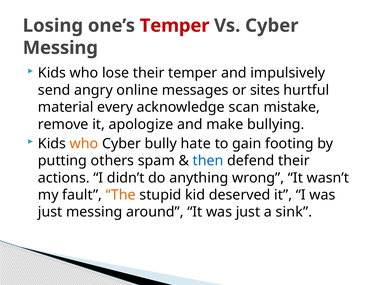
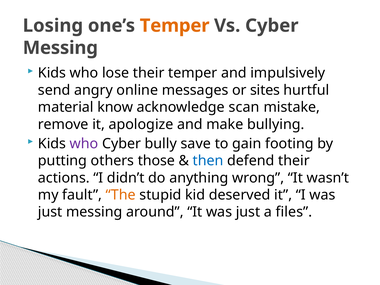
Temper colour: red -> orange (175, 26)
every: every -> know (115, 107)
who colour: orange -> purple (84, 144)
hate: hate -> save (196, 144)
spam: spam -> those (156, 161)
sink: sink -> files (294, 212)
